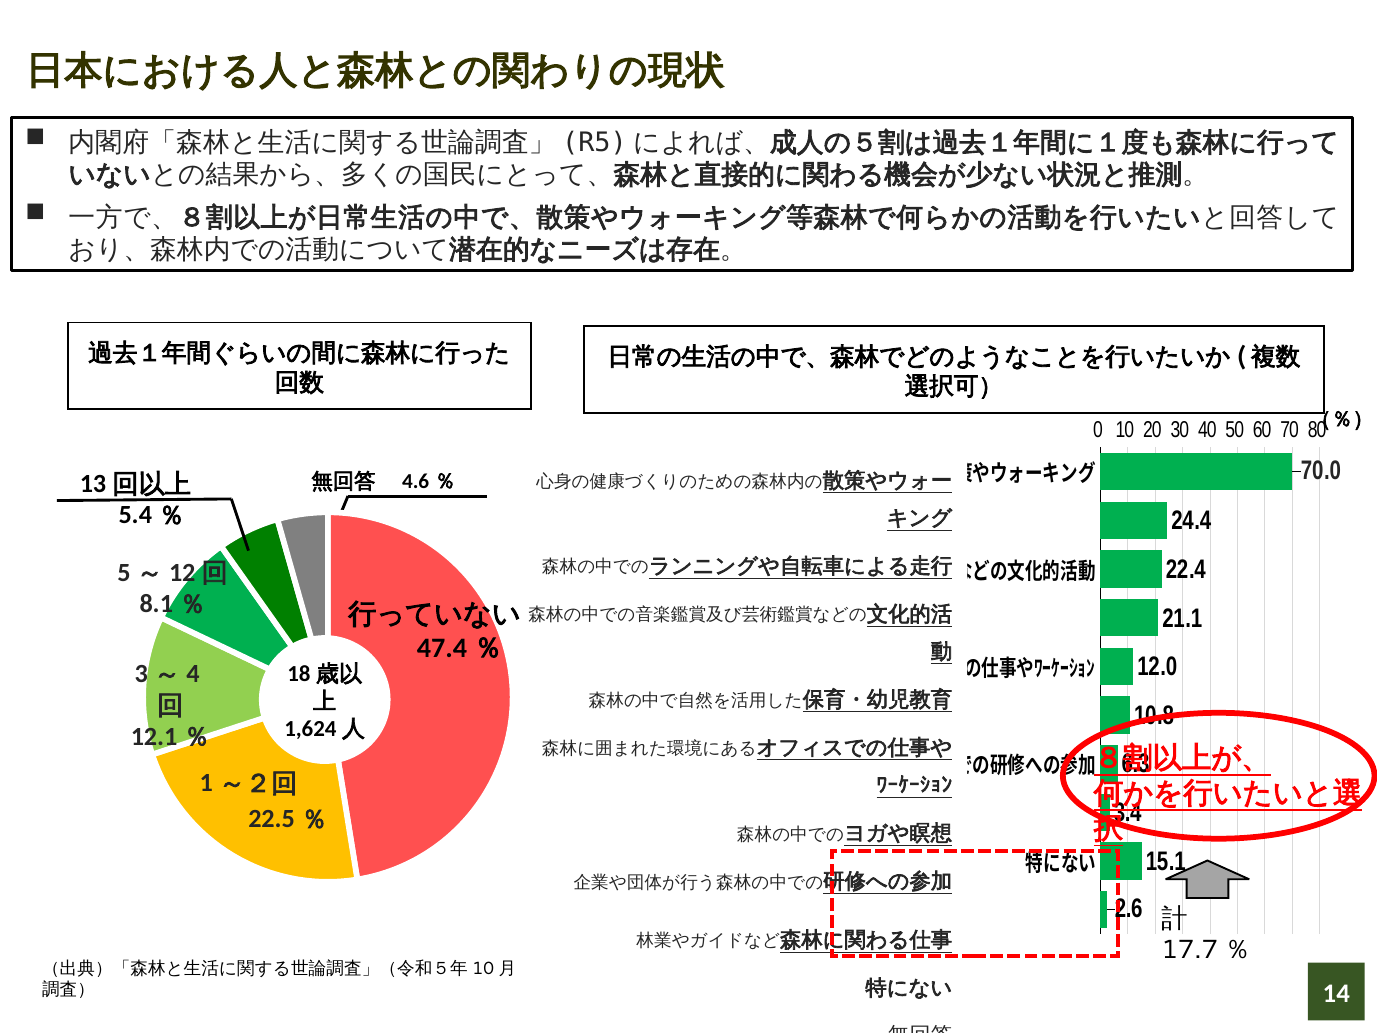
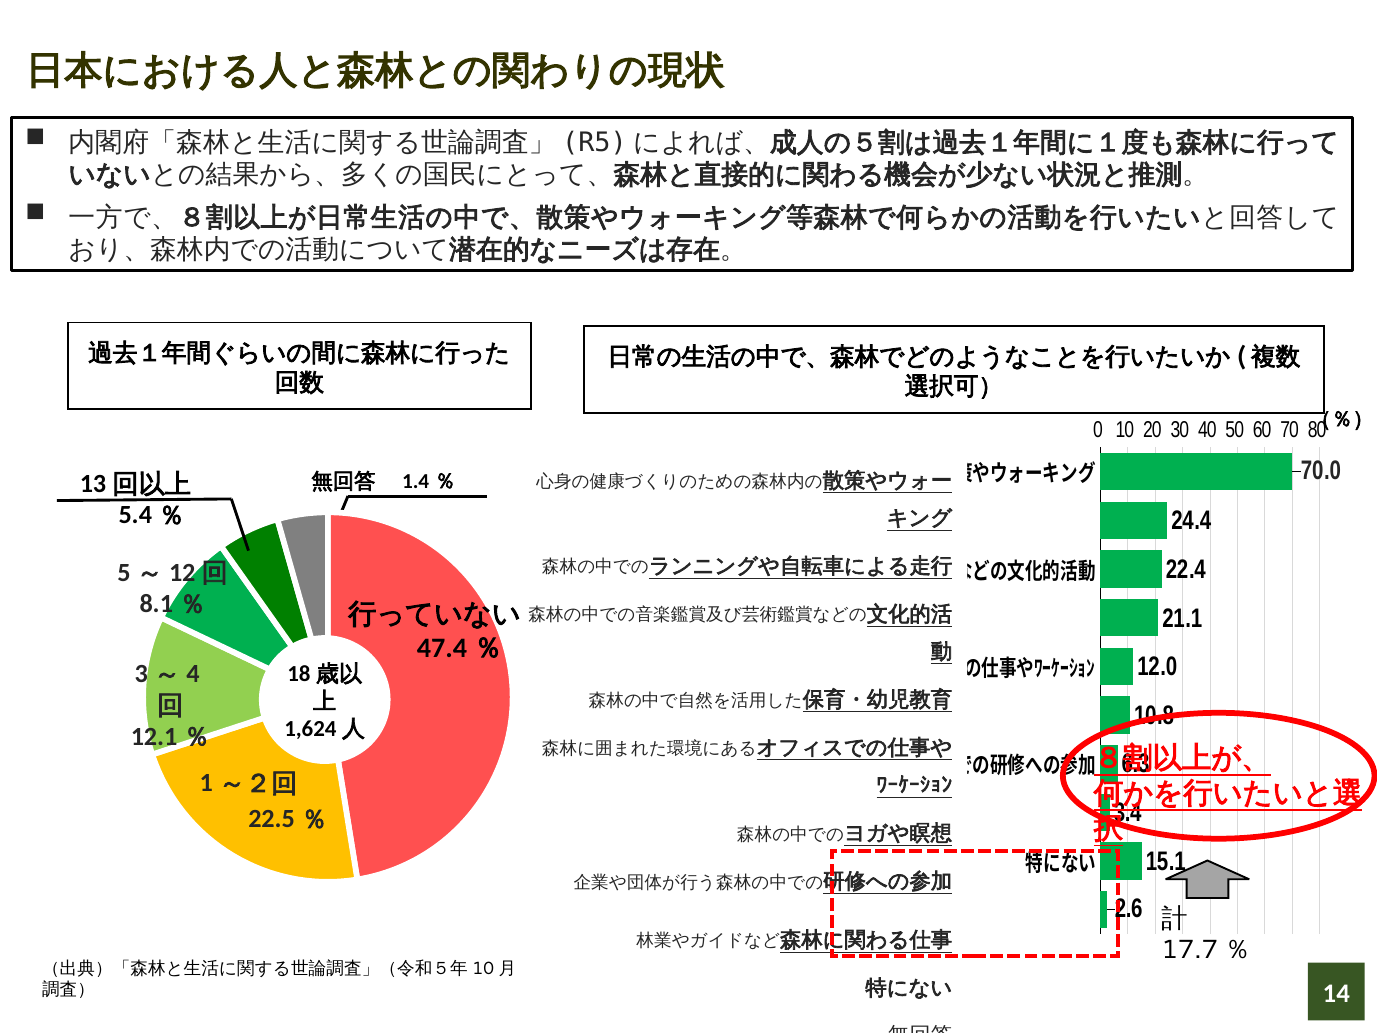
4.6: 4.6 -> 1.4 (416, 481)
